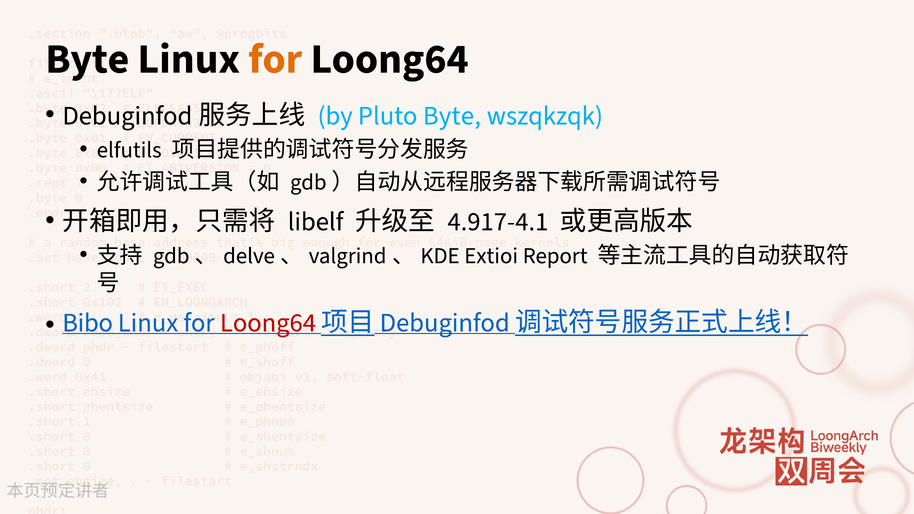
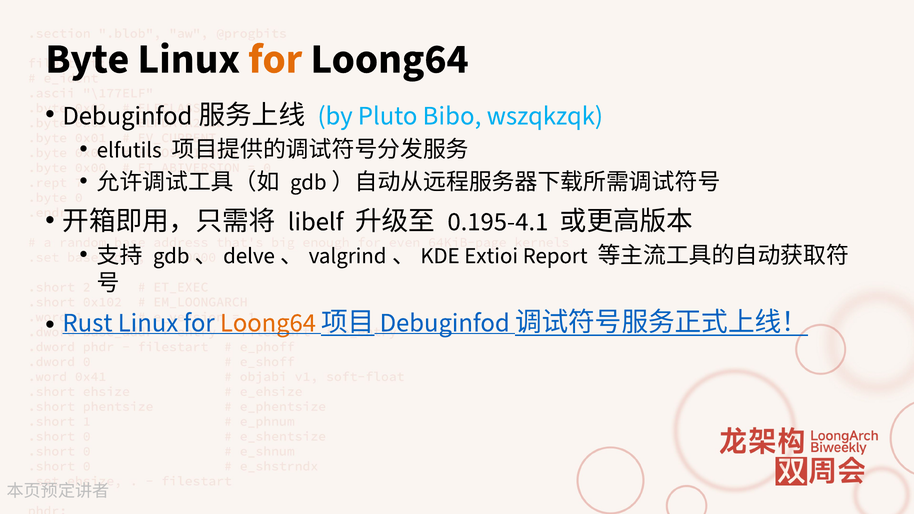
Pluto Byte: Byte -> Bibo (452, 116)
4.917-4.1: 4.917-4.1 -> 0.195-4.1 (498, 222)
Bibo: Bibo -> Rust (87, 323)
Loong64 colour: red -> orange (268, 323)
